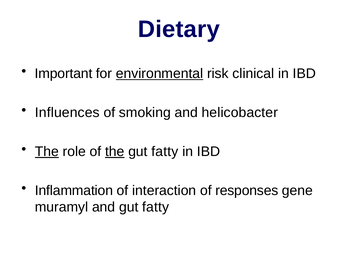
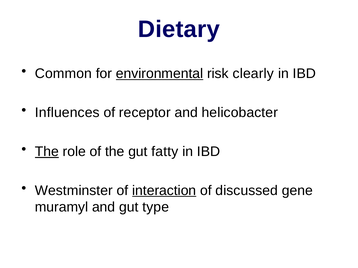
Important: Important -> Common (63, 74)
clinical: clinical -> clearly (253, 74)
smoking: smoking -> receptor (145, 113)
the underline: present -> none (115, 152)
Inflammation: Inflammation -> Westminster (74, 191)
interaction underline: none -> present (164, 191)
responses: responses -> discussed (247, 191)
and gut fatty: fatty -> type (156, 208)
